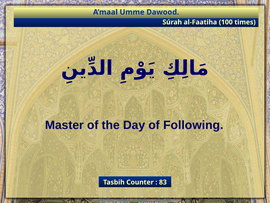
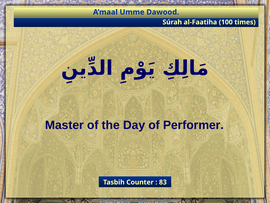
Following: Following -> Performer (193, 125)
